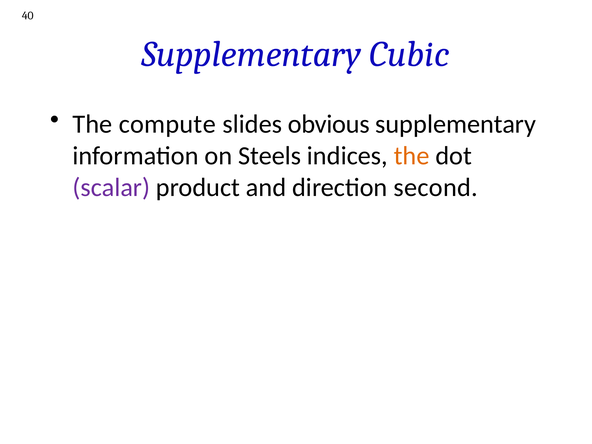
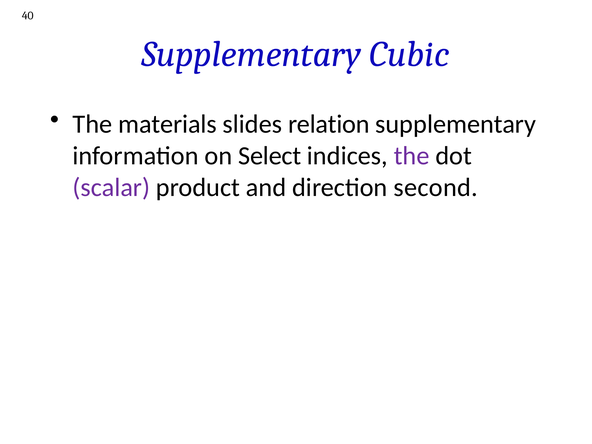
compute: compute -> materials (167, 124)
obvious: obvious -> relation (329, 124)
Steels: Steels -> Select (270, 156)
the colour: orange -> purple (412, 156)
